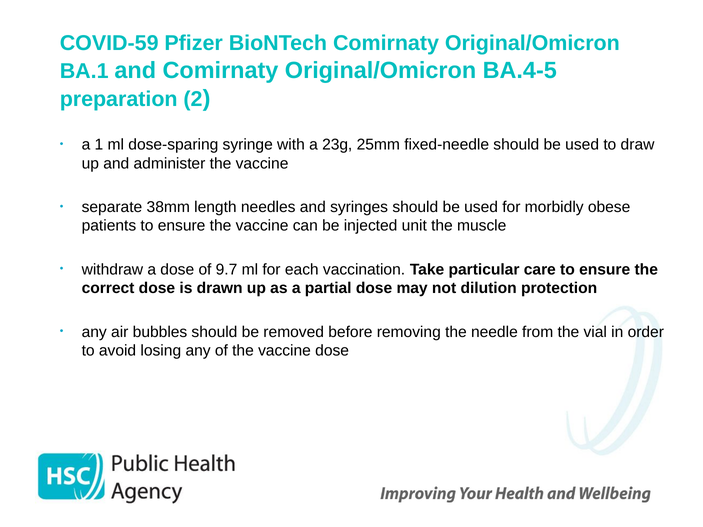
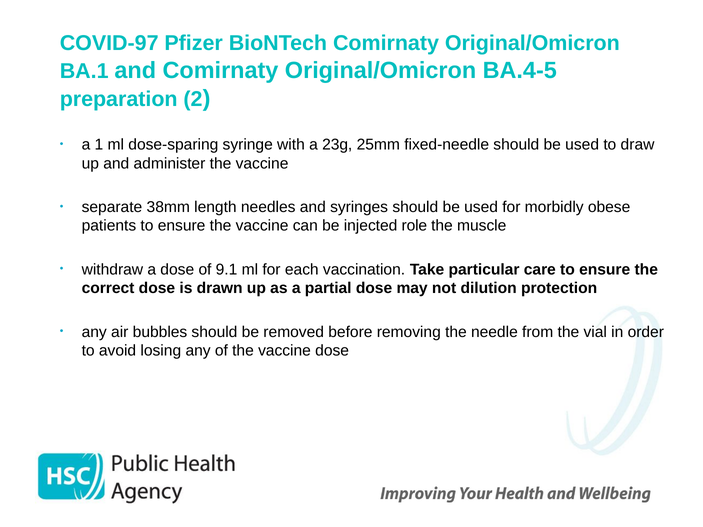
COVID-59: COVID-59 -> COVID-97 (109, 43)
unit: unit -> role (414, 226)
9.7: 9.7 -> 9.1 (227, 270)
